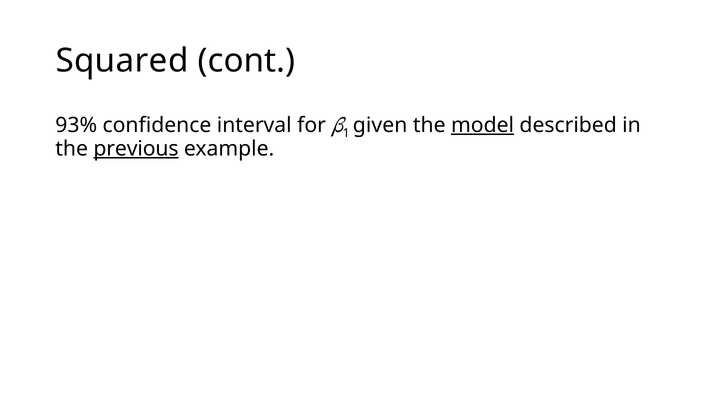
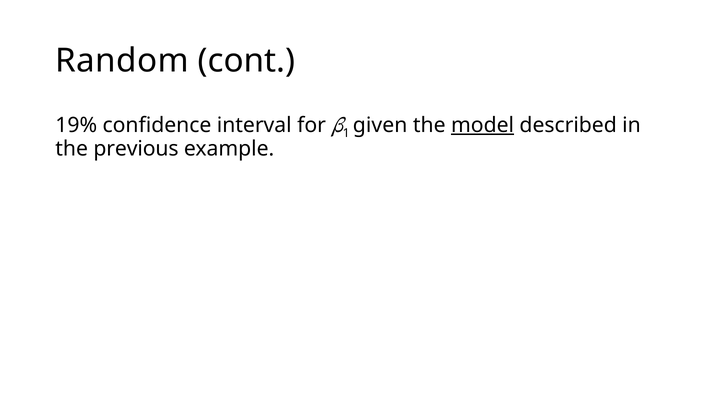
Squared: Squared -> Random (122, 61)
93%: 93% -> 19% (76, 125)
previous underline: present -> none (136, 149)
